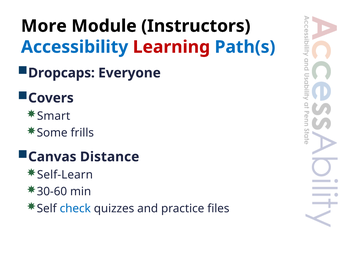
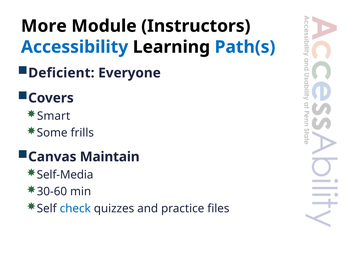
Learning colour: red -> black (171, 47)
Dropcaps: Dropcaps -> Deficient (61, 73)
Distance: Distance -> Maintain (110, 157)
Self-Learn: Self-Learn -> Self-Media (65, 175)
